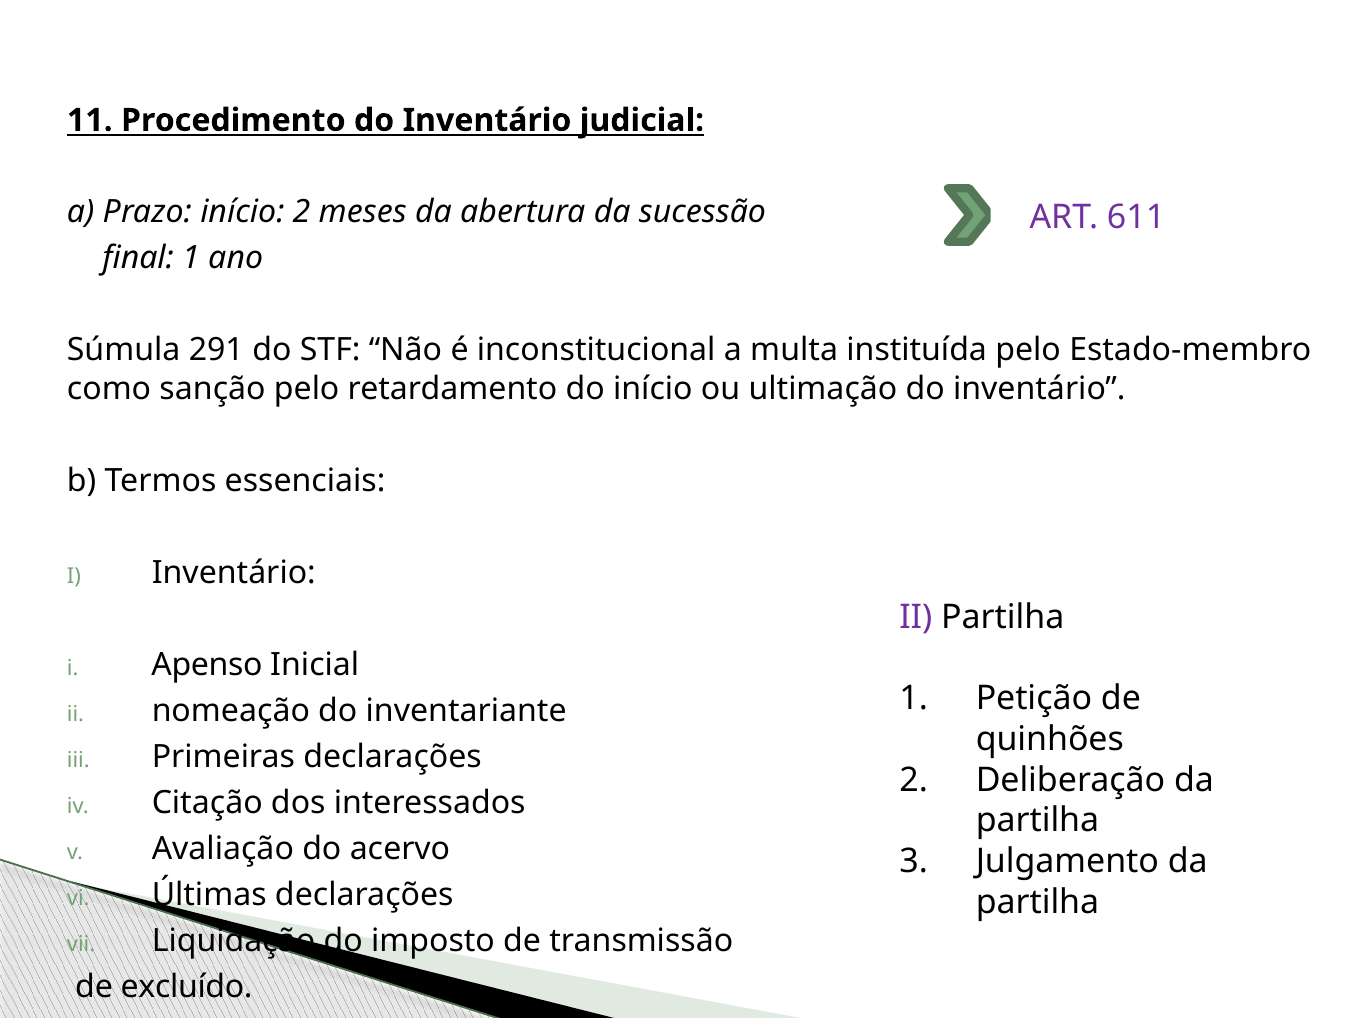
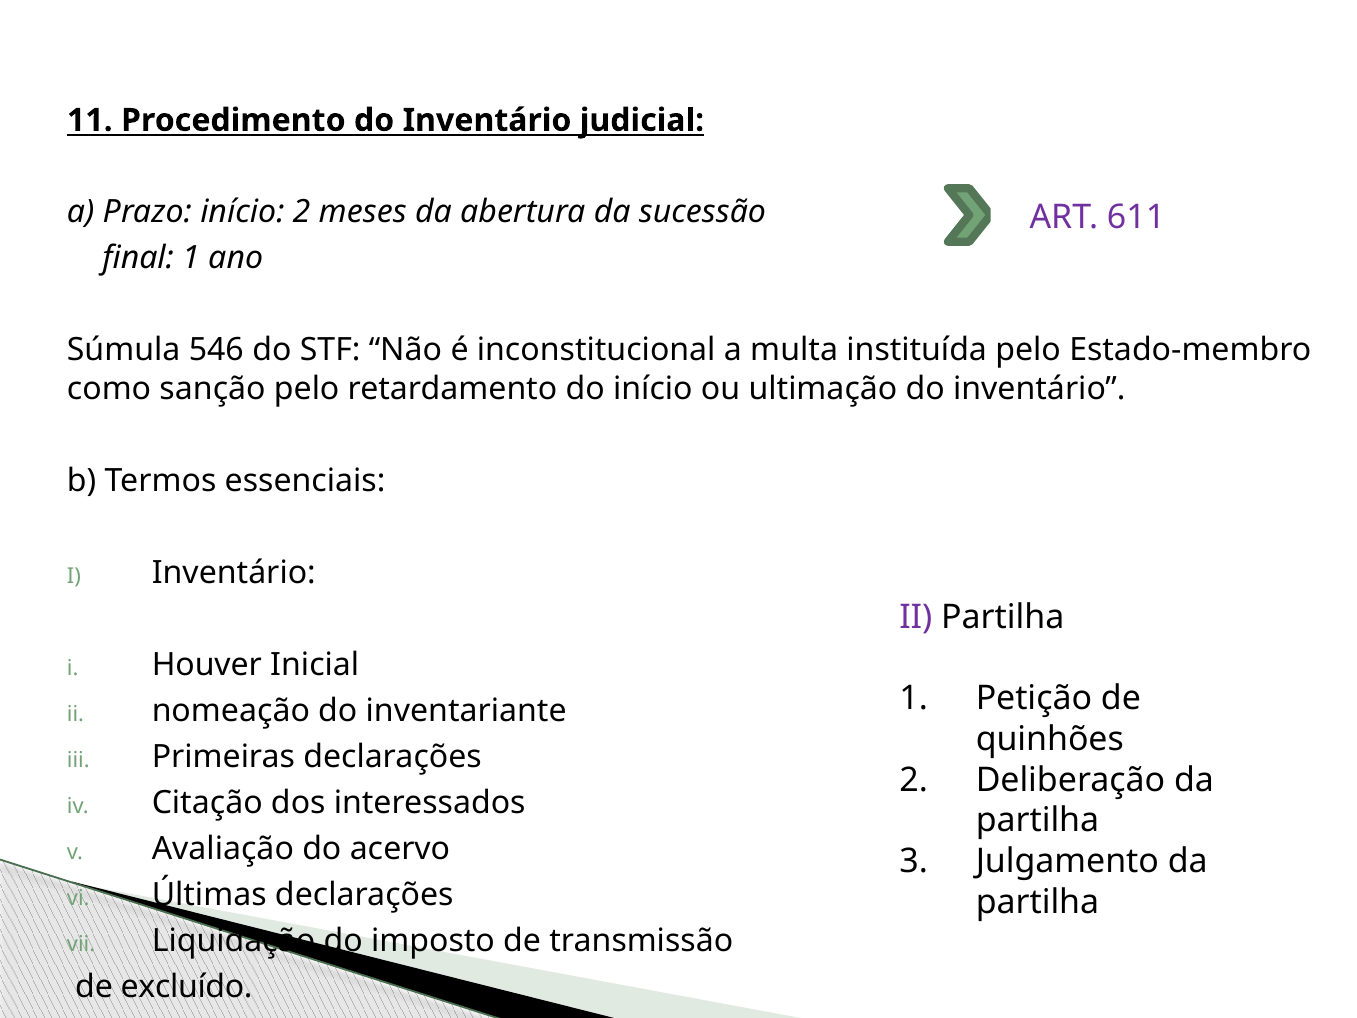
291: 291 -> 546 (216, 350)
Apenso: Apenso -> Houver (207, 665)
